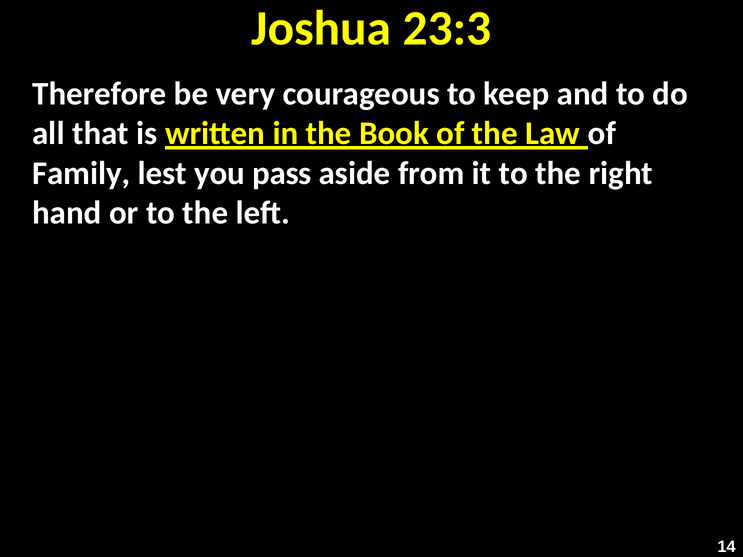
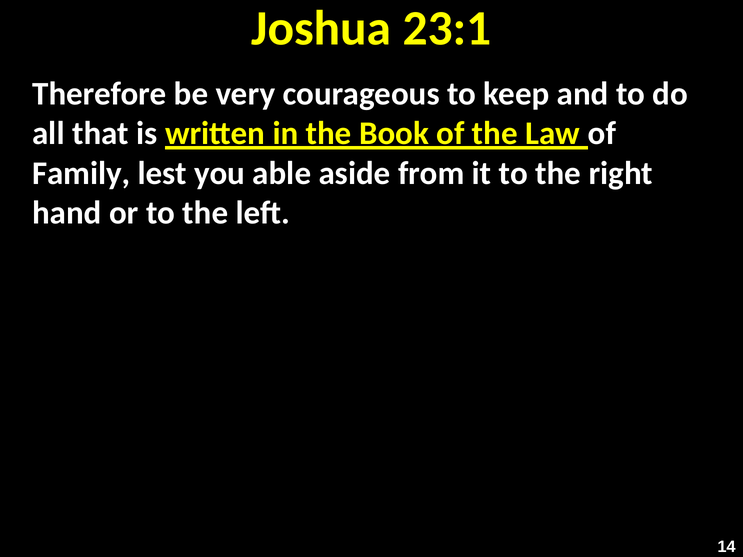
23:3: 23:3 -> 23:1 (447, 28)
pass: pass -> able (282, 173)
